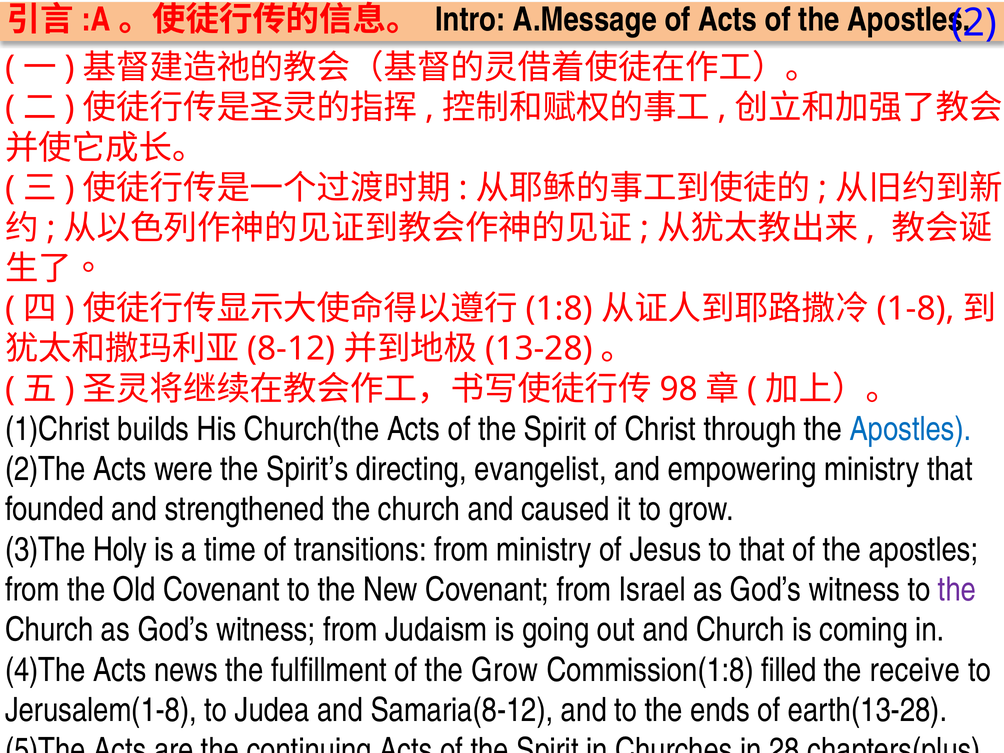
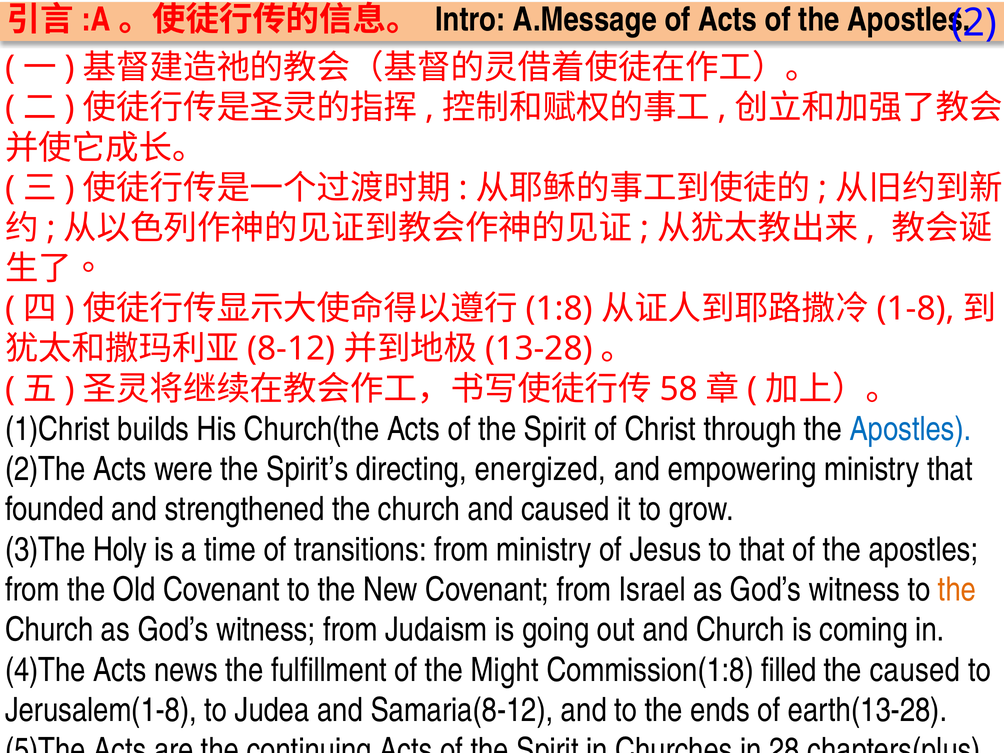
98: 98 -> 58 (679, 389)
evangelist: evangelist -> energized (540, 469)
the colour: purple -> orange (957, 590)
the Grow: Grow -> Might (505, 670)
the receive: receive -> caused (915, 670)
